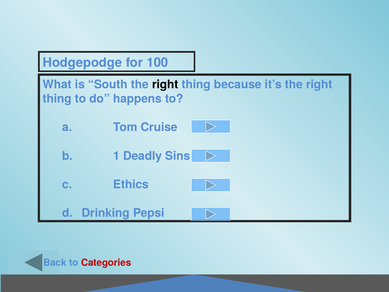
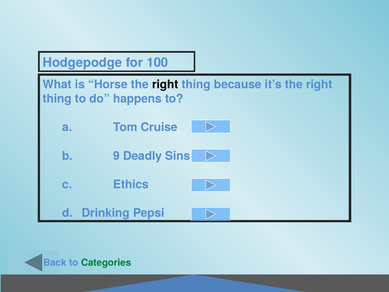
South: South -> Horse (108, 84)
1: 1 -> 9 (117, 156)
Categories colour: red -> green (106, 262)
